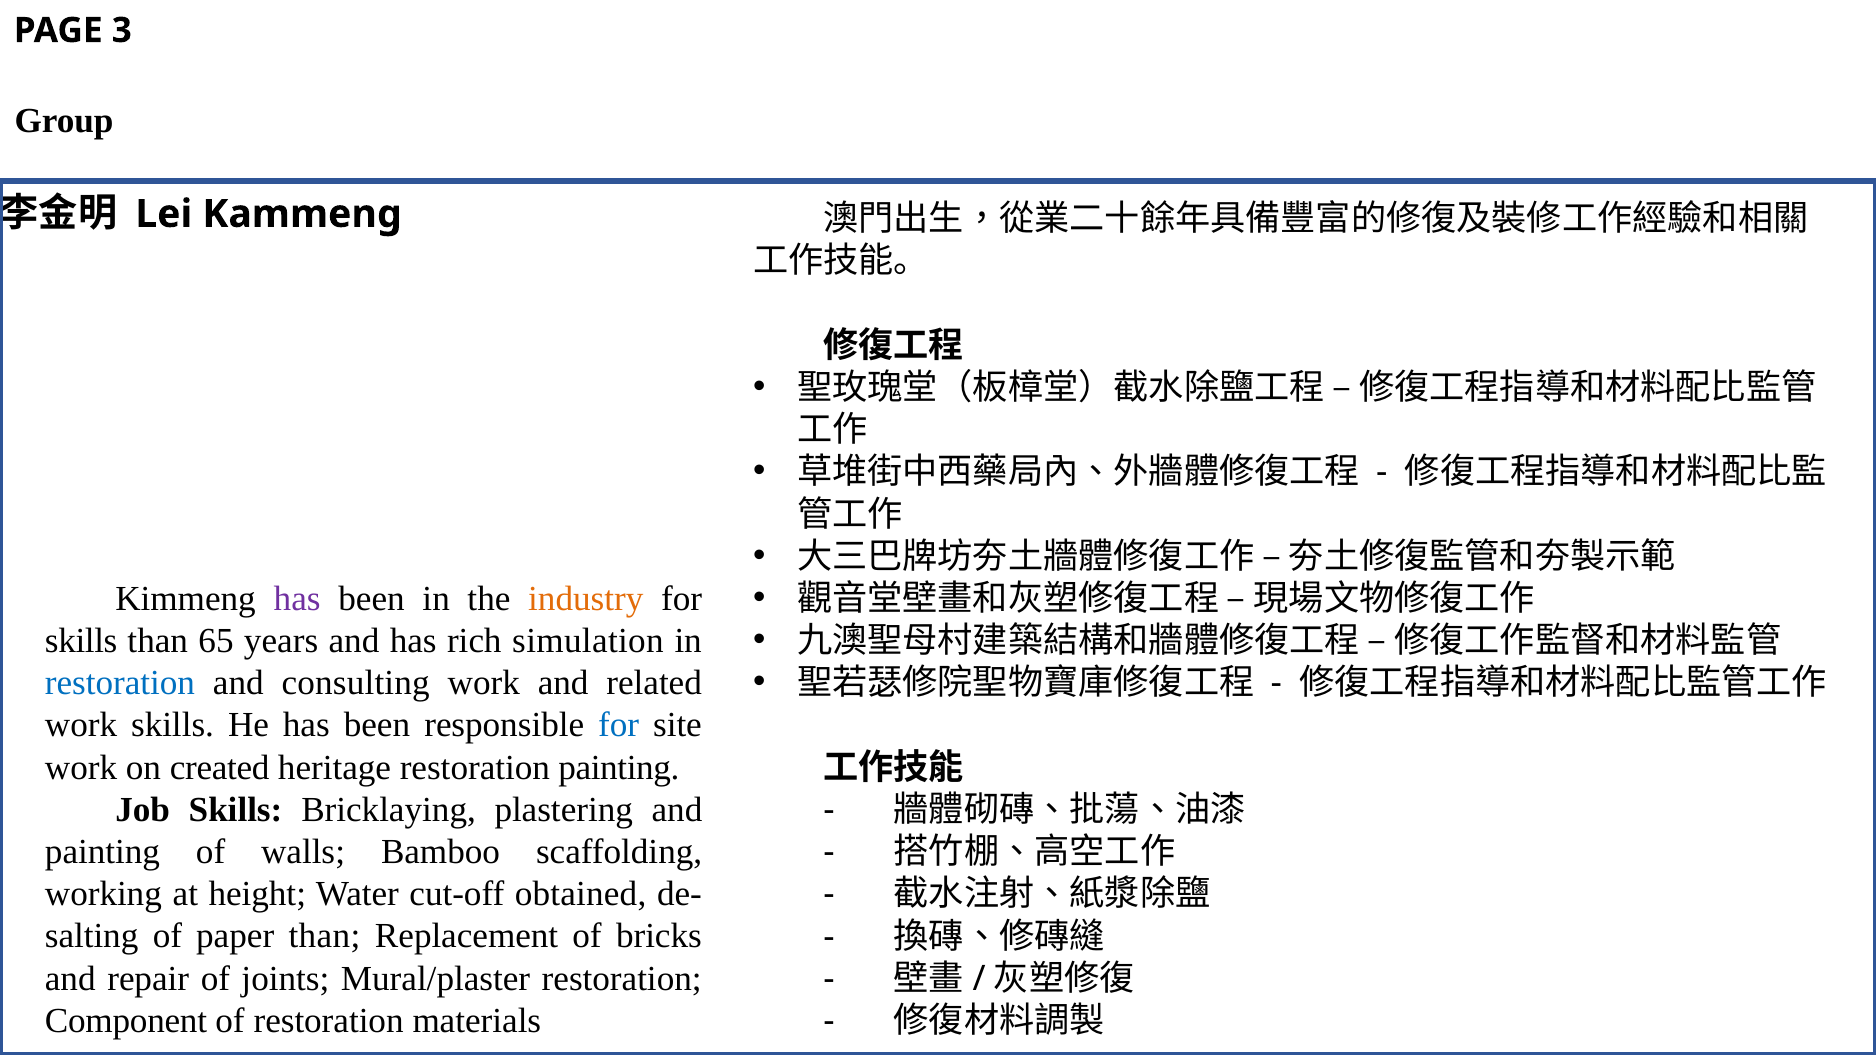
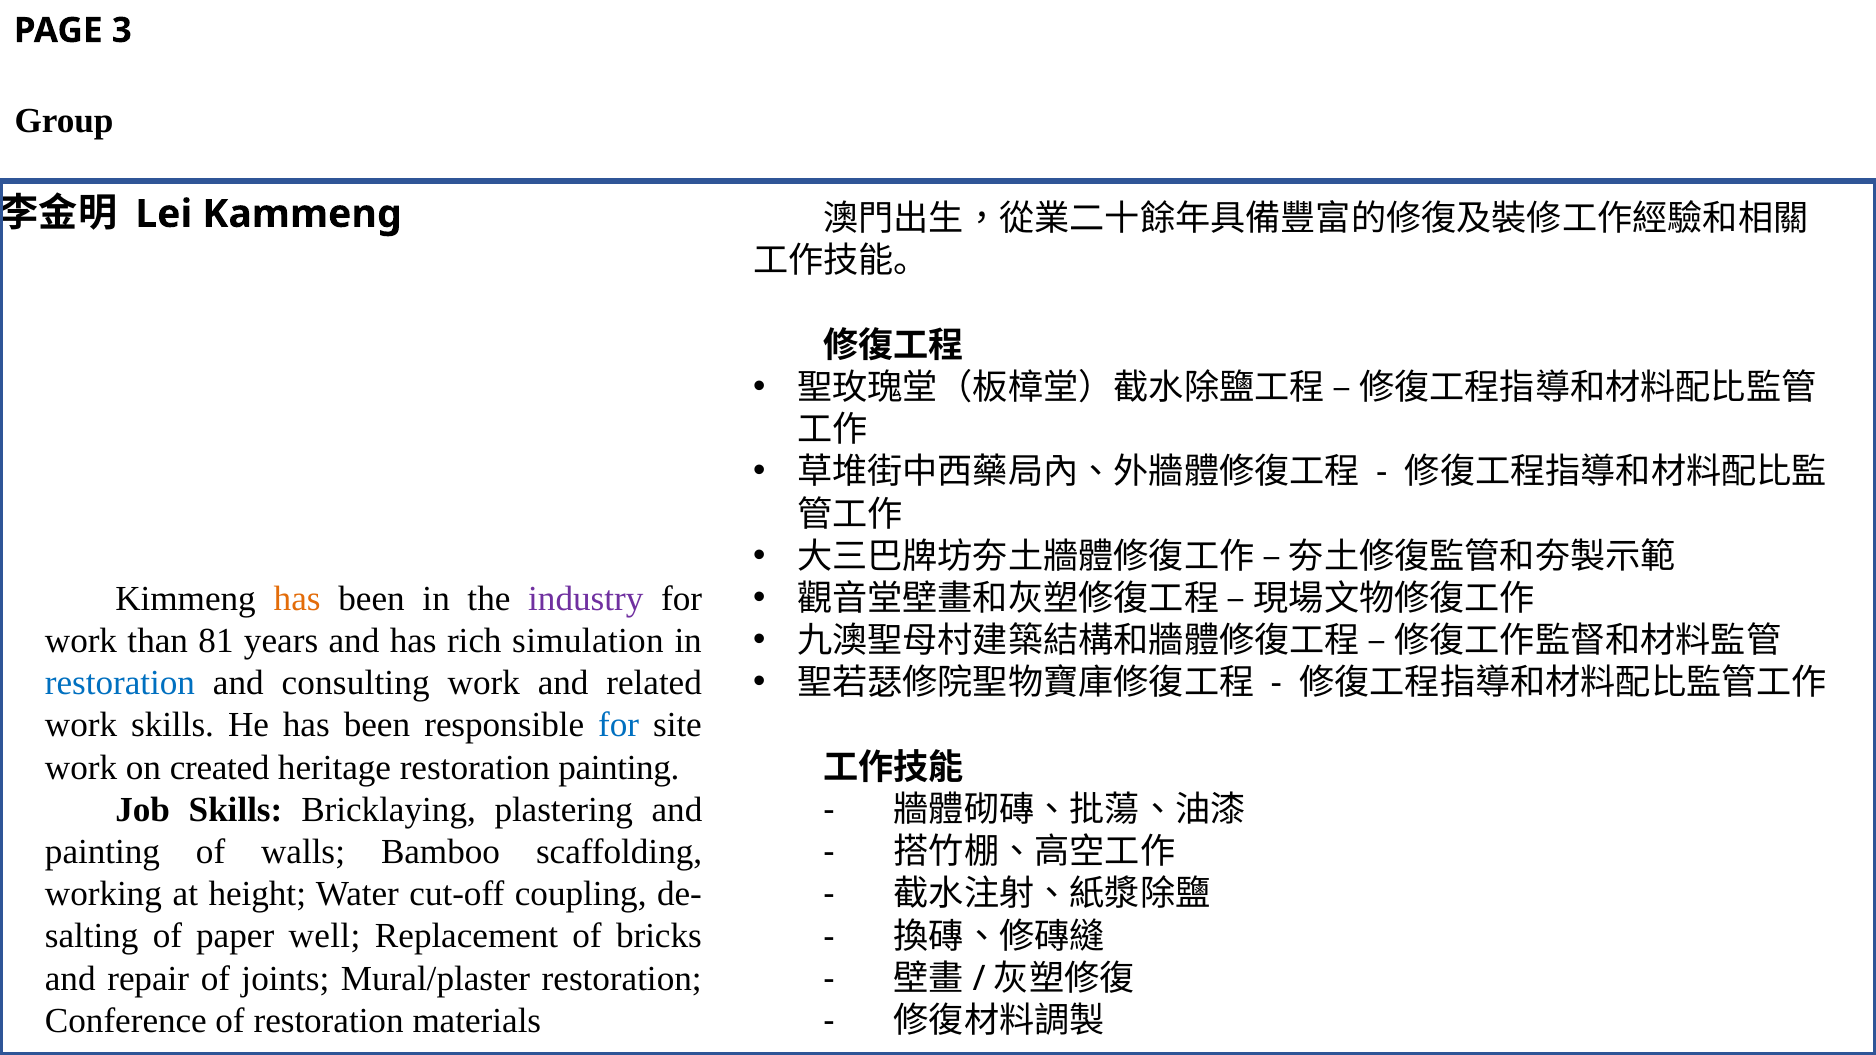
has colour: purple -> orange (297, 599)
industry colour: orange -> purple (586, 599)
skills: skills -> work (81, 641)
65: 65 -> 81 (216, 641)
obtained: obtained -> coupling (581, 894)
paper than: than -> well (324, 937)
Component: Component -> Conference (126, 1021)
